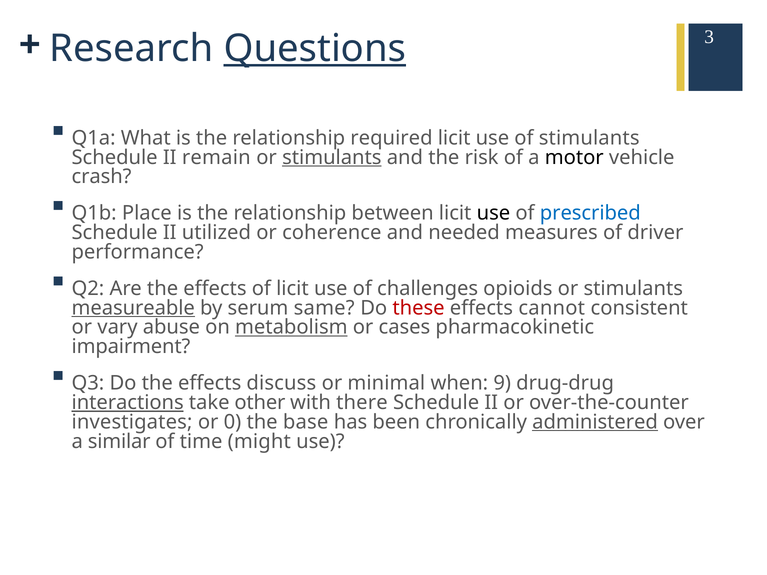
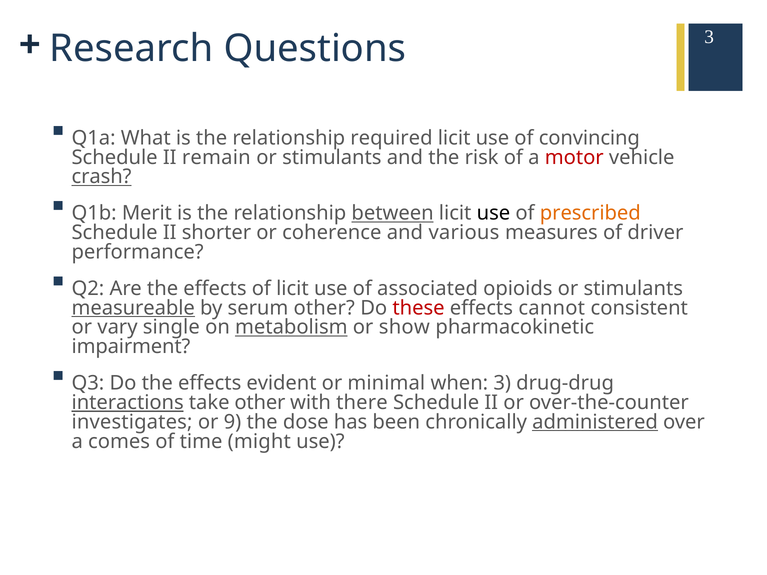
Questions underline: present -> none (315, 49)
of stimulants: stimulants -> convincing (589, 138)
stimulants underline: present -> none (332, 157)
motor colour: black -> red (574, 157)
crash underline: none -> present (102, 177)
Place: Place -> Merit (147, 213)
between underline: none -> present (393, 213)
prescribed colour: blue -> orange (590, 213)
utilized: utilized -> shorter (216, 233)
needed: needed -> various (464, 233)
challenges: challenges -> associated (428, 289)
serum same: same -> other (324, 308)
abuse: abuse -> single (171, 327)
cases: cases -> show (404, 327)
discuss: discuss -> evident (281, 383)
when 9: 9 -> 3 (502, 383)
0: 0 -> 9 (232, 422)
base: base -> dose (306, 422)
similar: similar -> comes (119, 442)
